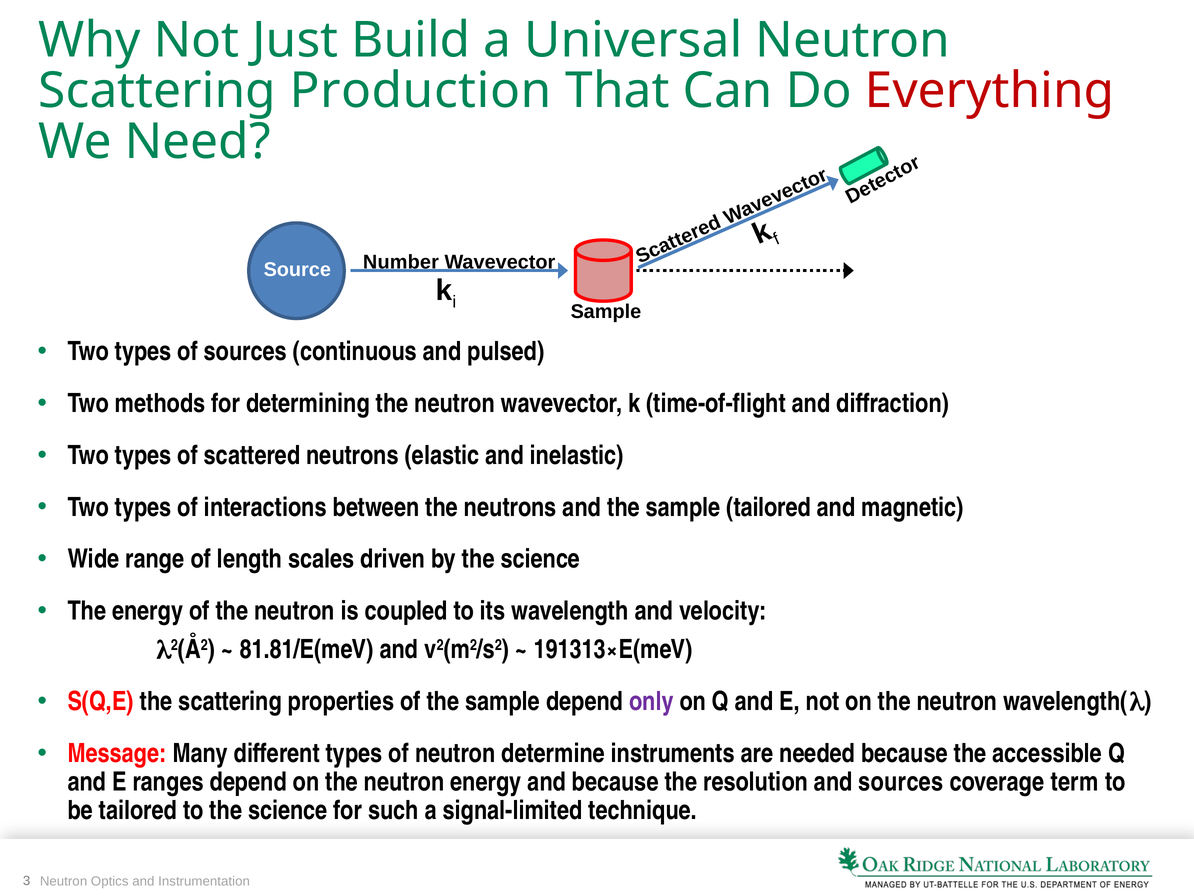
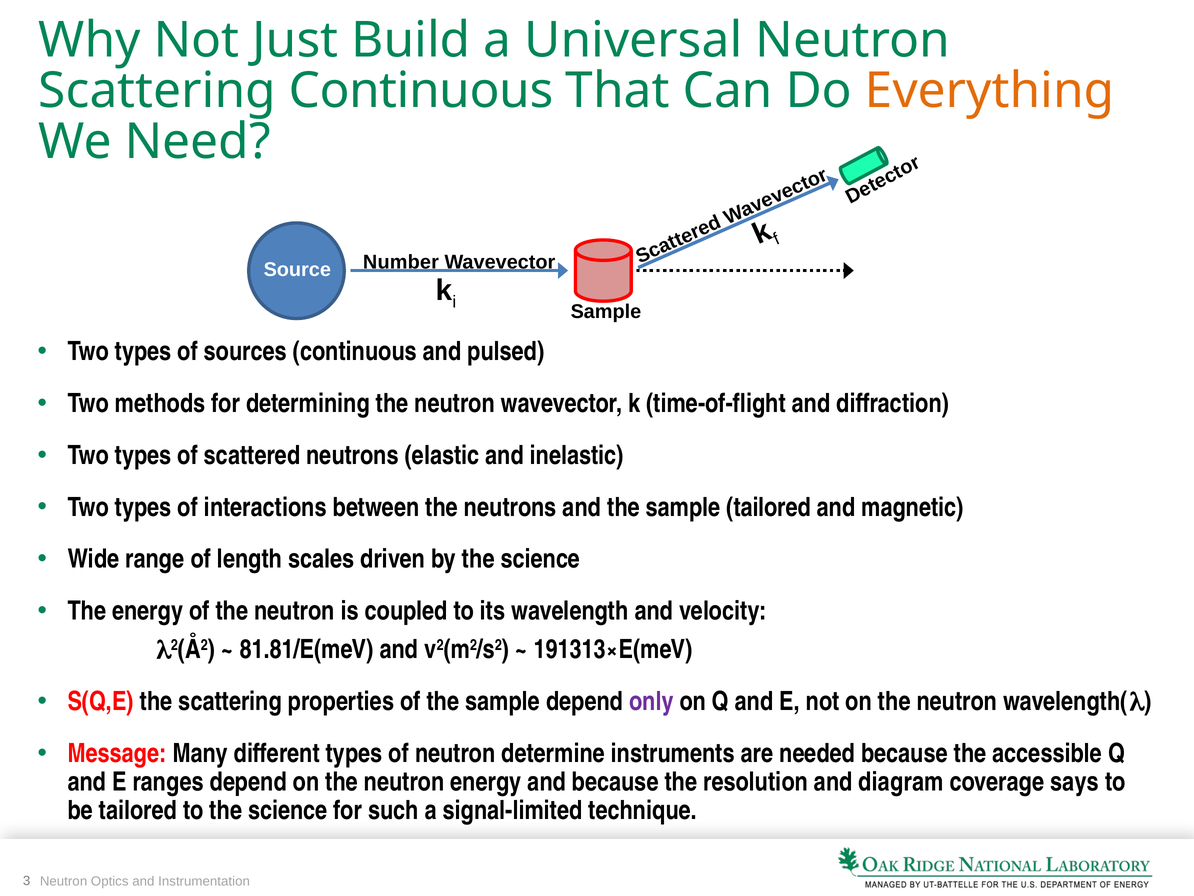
Scattering Production: Production -> Continuous (421, 91)
Everything colour: red -> orange (990, 91)
and sources: sources -> diagram (901, 782)
term: term -> says (1075, 782)
